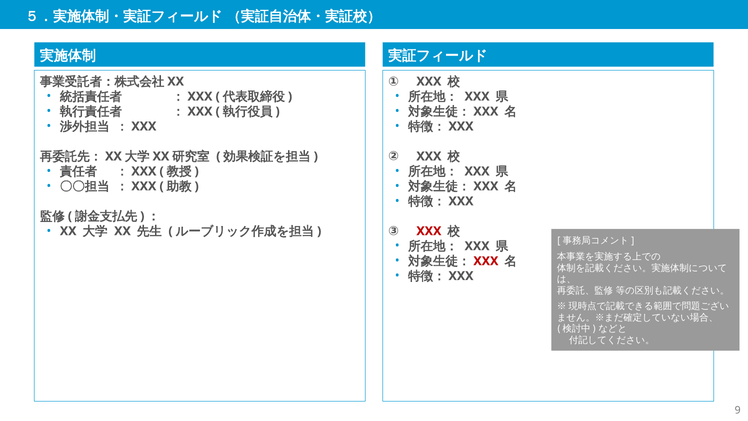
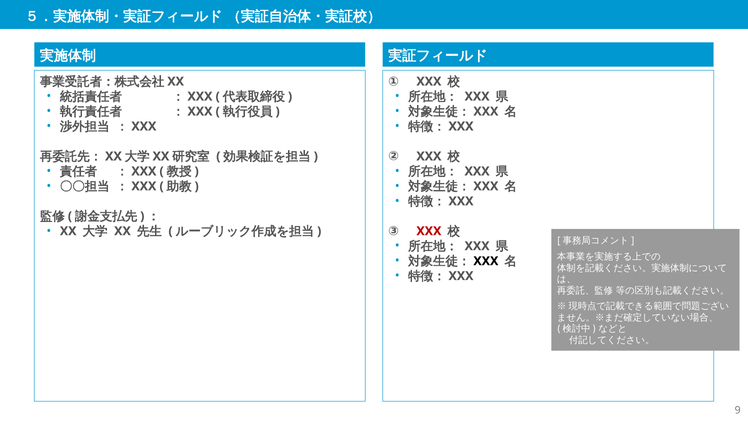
XXX colour: red -> black (486, 261)
